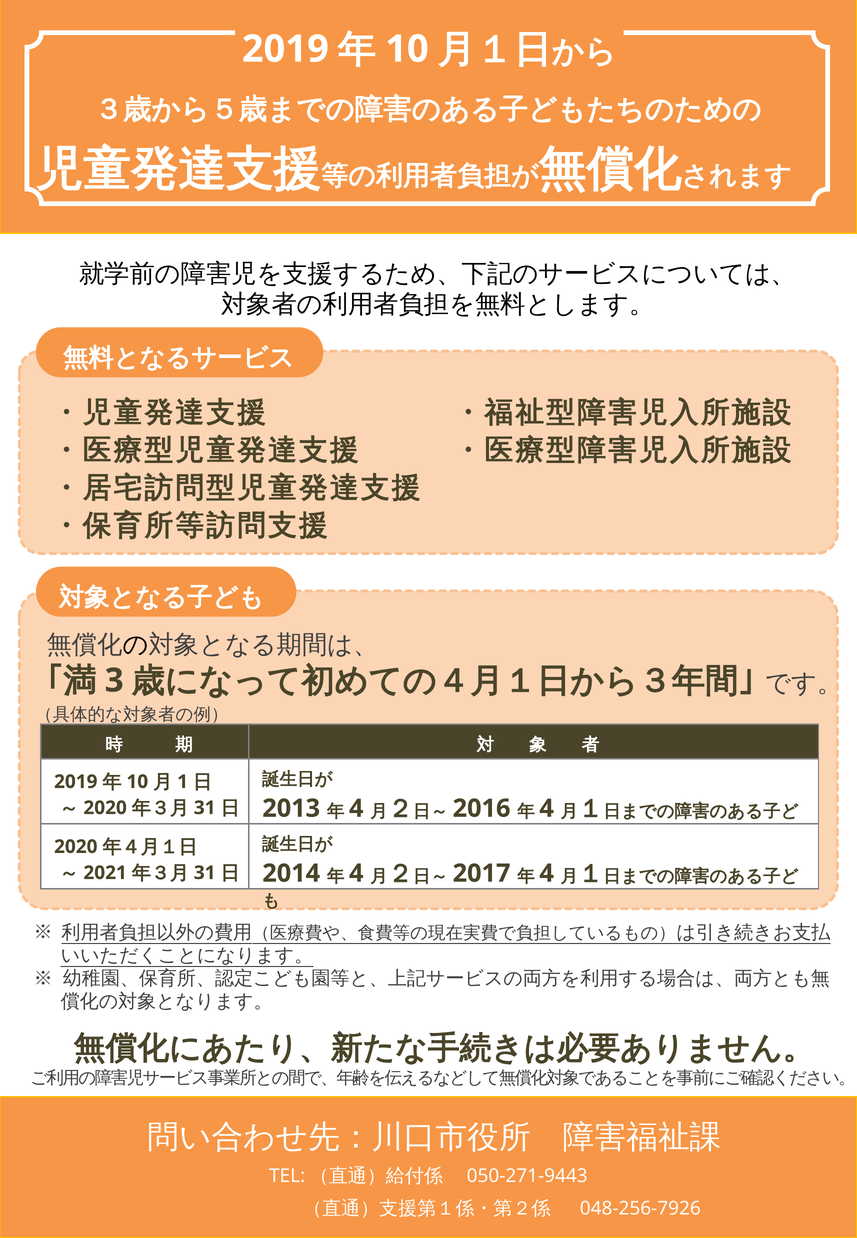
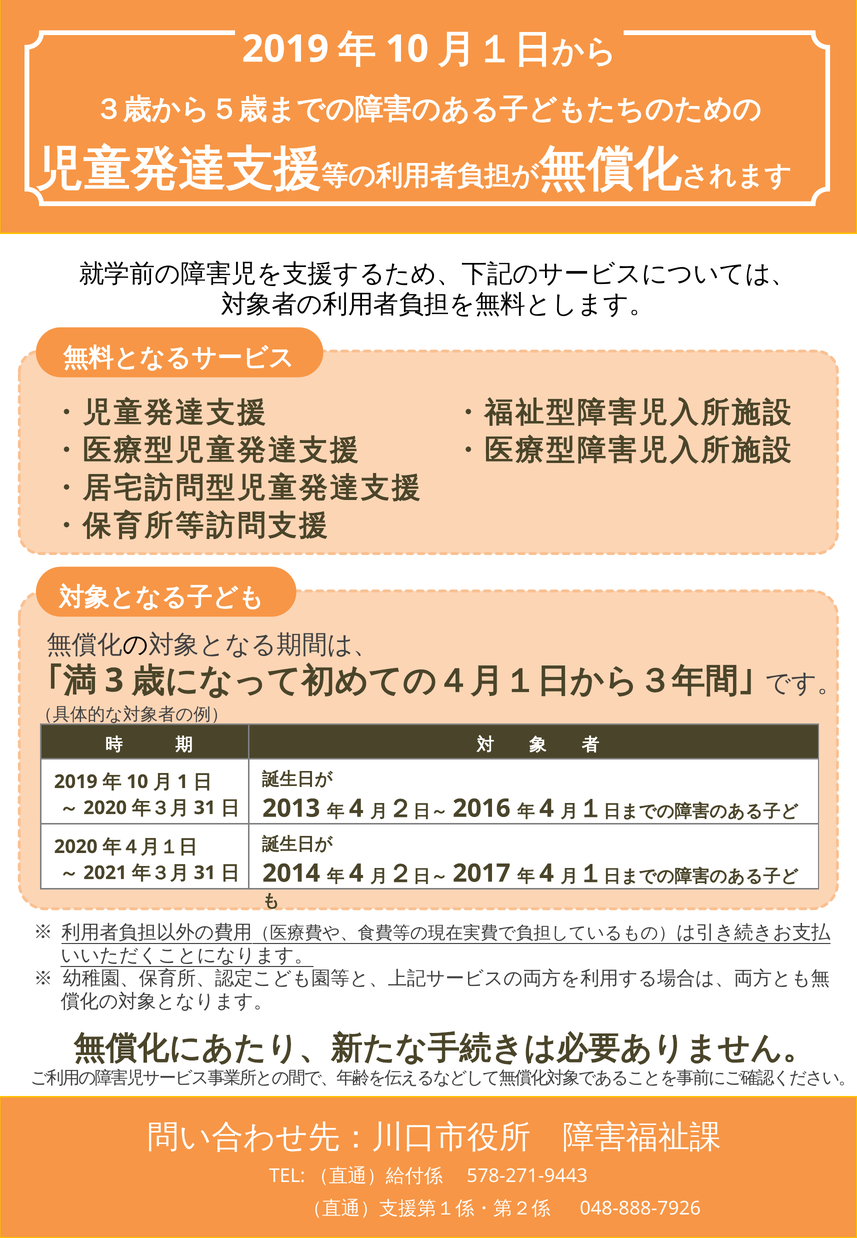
050-271-9443: 050-271-9443 -> 578-271-9443 (527, 1176)
048-256-7926: 048-256-7926 -> 048-888-7926 (640, 1208)
